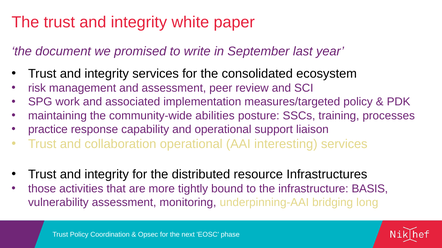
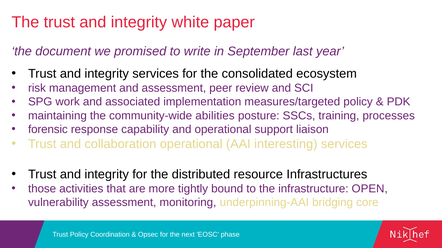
practice: practice -> forensic (48, 130)
BASIS: BASIS -> OPEN (370, 189)
long: long -> core (367, 203)
